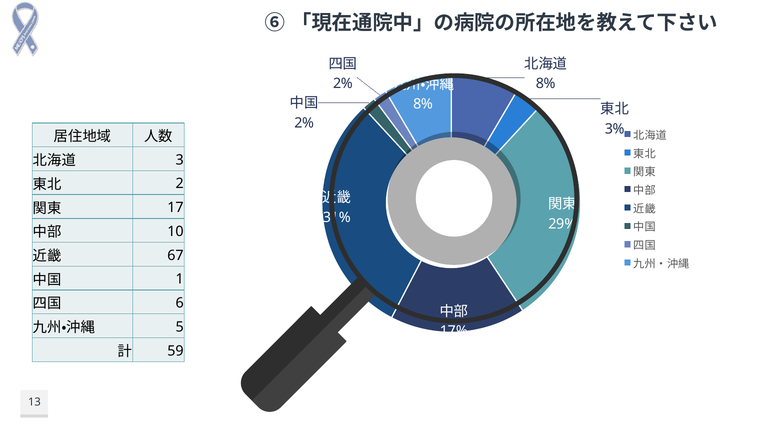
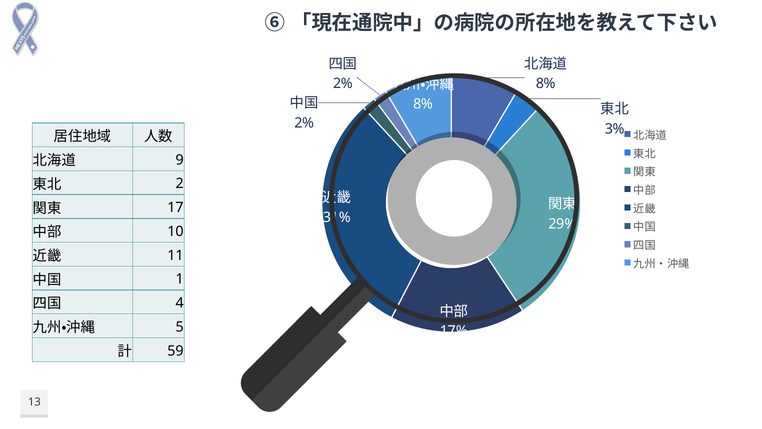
3: 3 -> 9 (180, 160)
67: 67 -> 11 (176, 255)
6: 6 -> 4 (180, 303)
